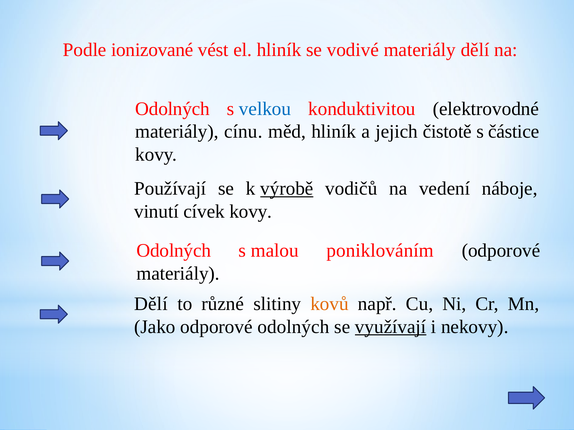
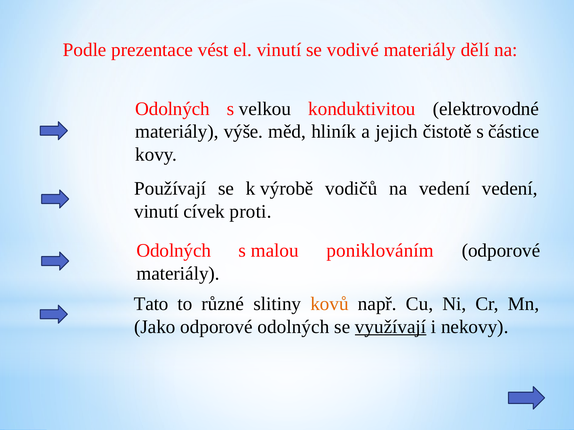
ionizované: ionizované -> prezentace (152, 50)
el hliník: hliník -> vinutí (279, 50)
velkou colour: blue -> black (265, 109)
cínu: cínu -> výše (243, 132)
výrobě underline: present -> none (287, 189)
vedení náboje: náboje -> vedení (510, 189)
cívek kovy: kovy -> proti (251, 212)
Dělí: Dělí -> Tato (151, 304)
